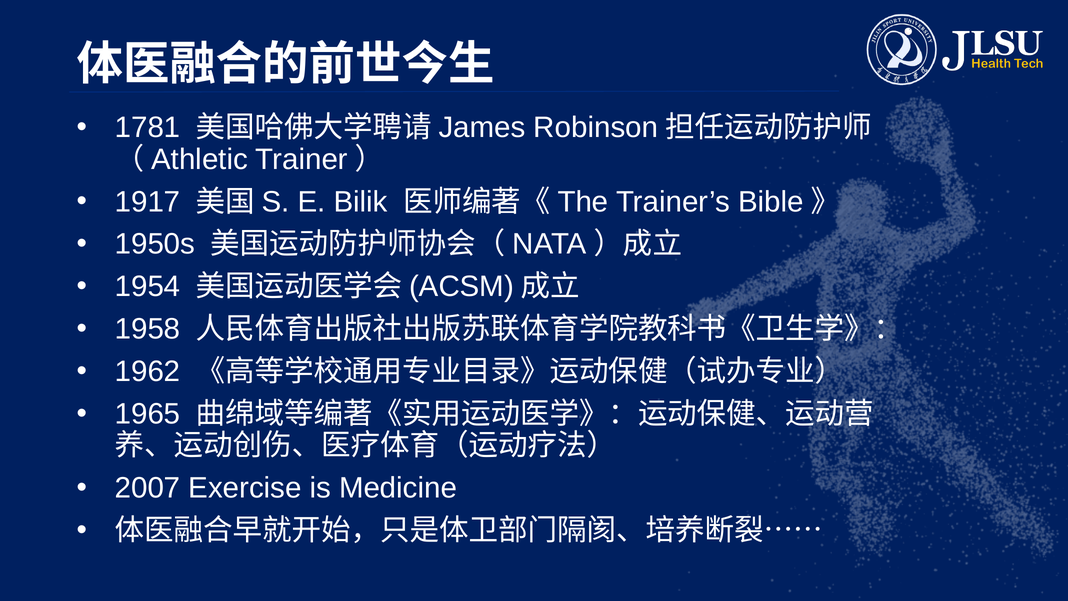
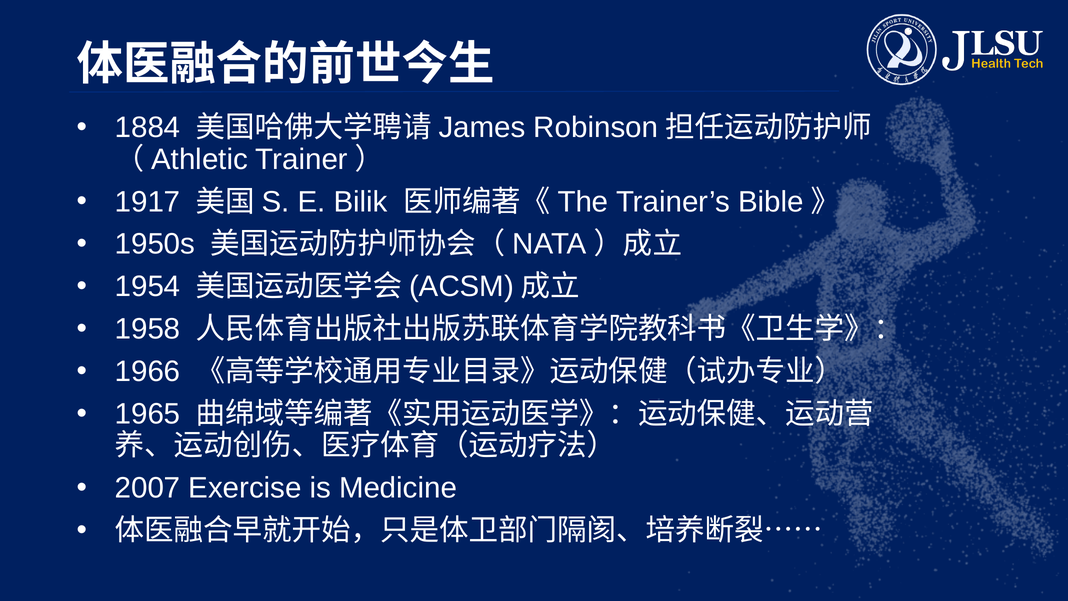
1781: 1781 -> 1884 (148, 127)
1962: 1962 -> 1966 (148, 371)
